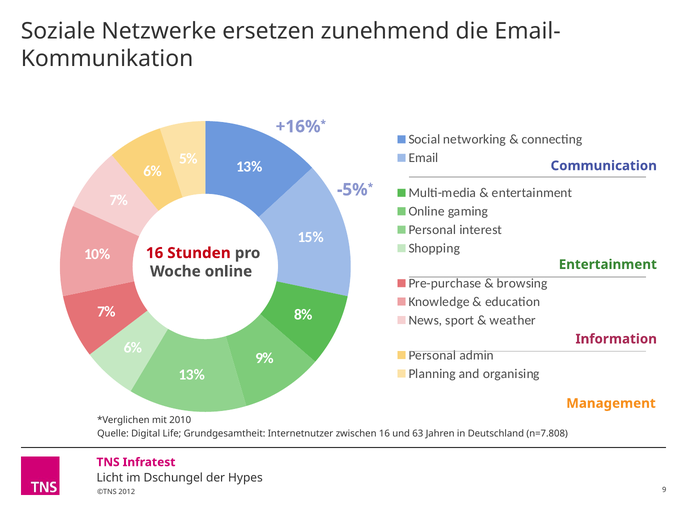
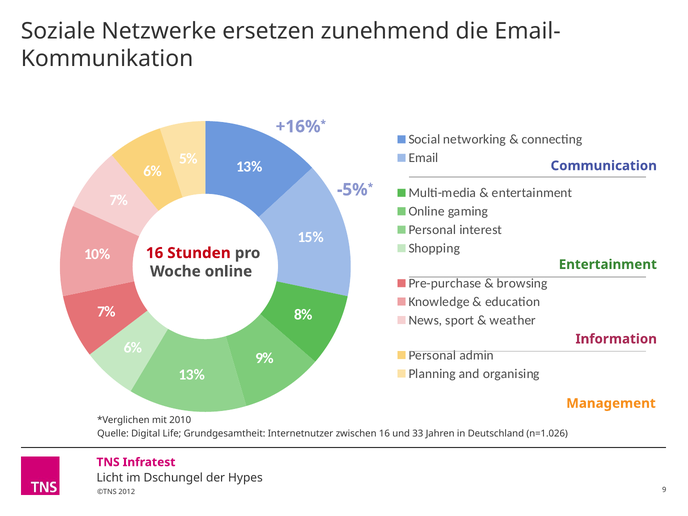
63: 63 -> 33 (418, 434)
n=7.808: n=7.808 -> n=1.026 (547, 434)
